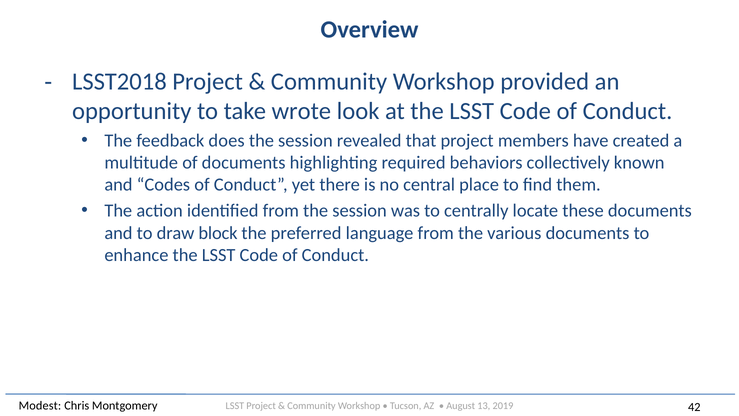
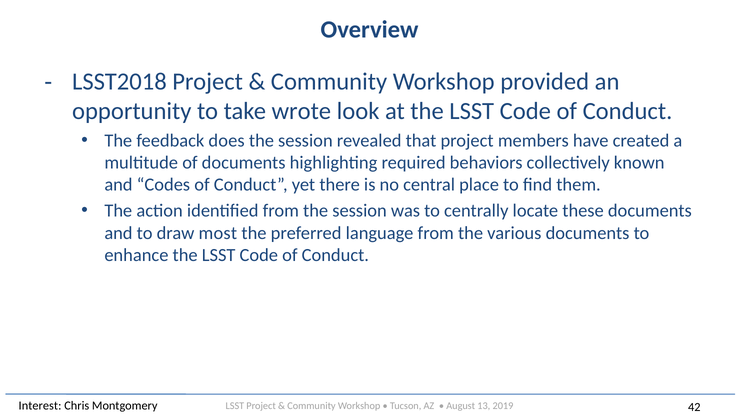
block: block -> most (218, 233)
Modest: Modest -> Interest (40, 405)
